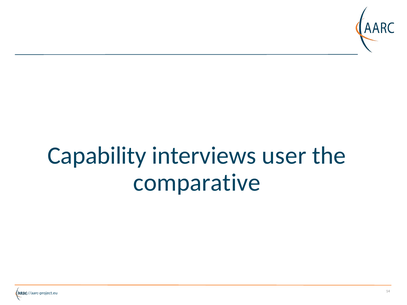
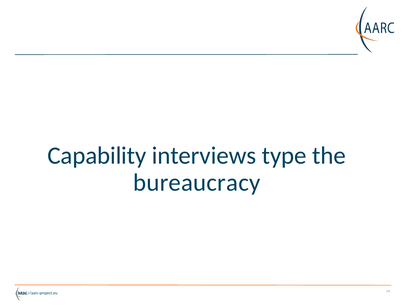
user: user -> type (284, 156)
comparative: comparative -> bureaucracy (197, 183)
